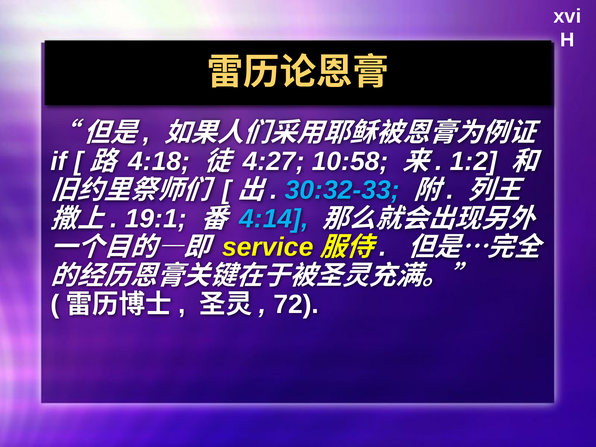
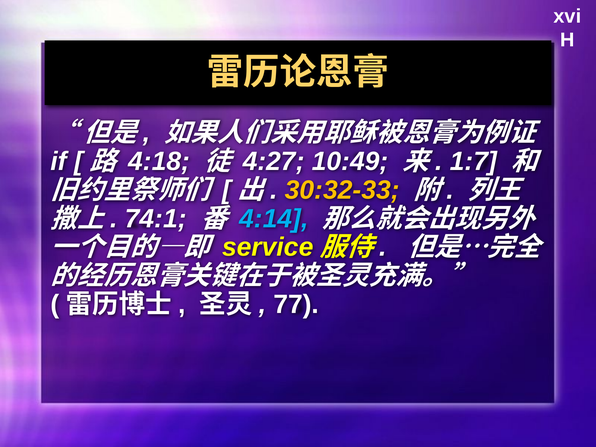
10:58: 10:58 -> 10:49 (350, 161)
1:2: 1:2 -> 1:7 (473, 161)
30:32-33 colour: light blue -> yellow (342, 190)
19:1: 19:1 -> 74:1 (156, 219)
72: 72 -> 77 (296, 304)
